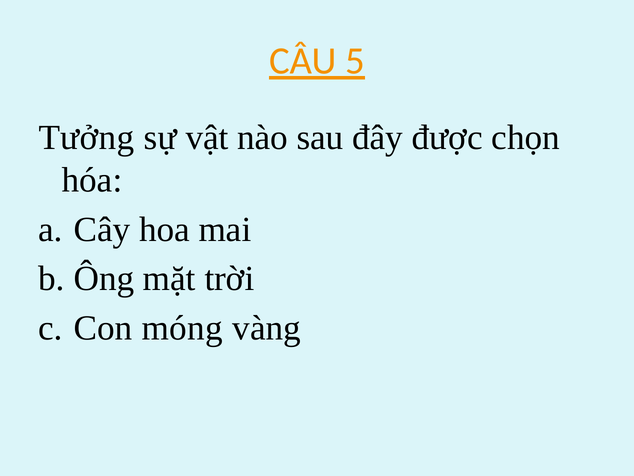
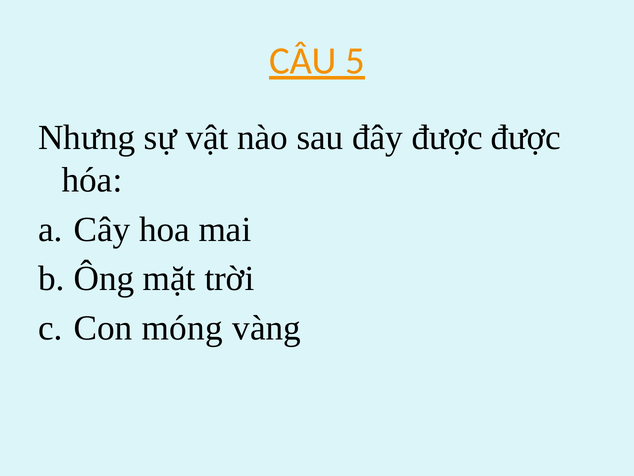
Tưởng: Tưởng -> Nhưng (87, 138)
được chọn: chọn -> được (526, 138)
